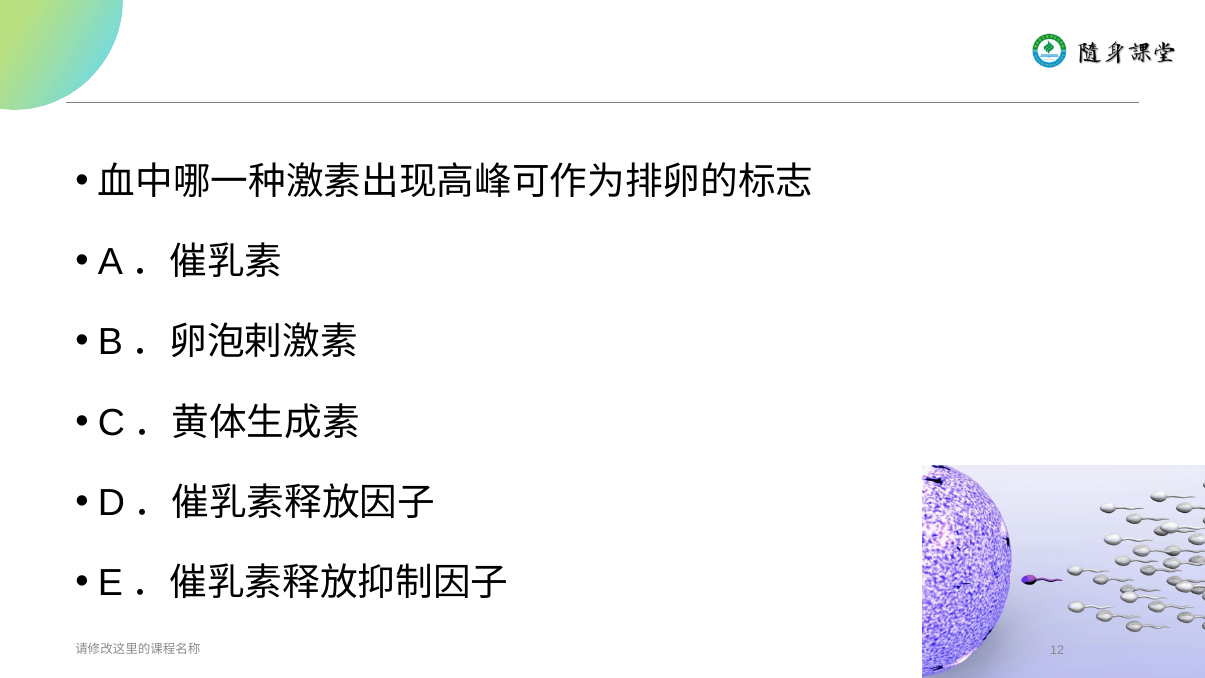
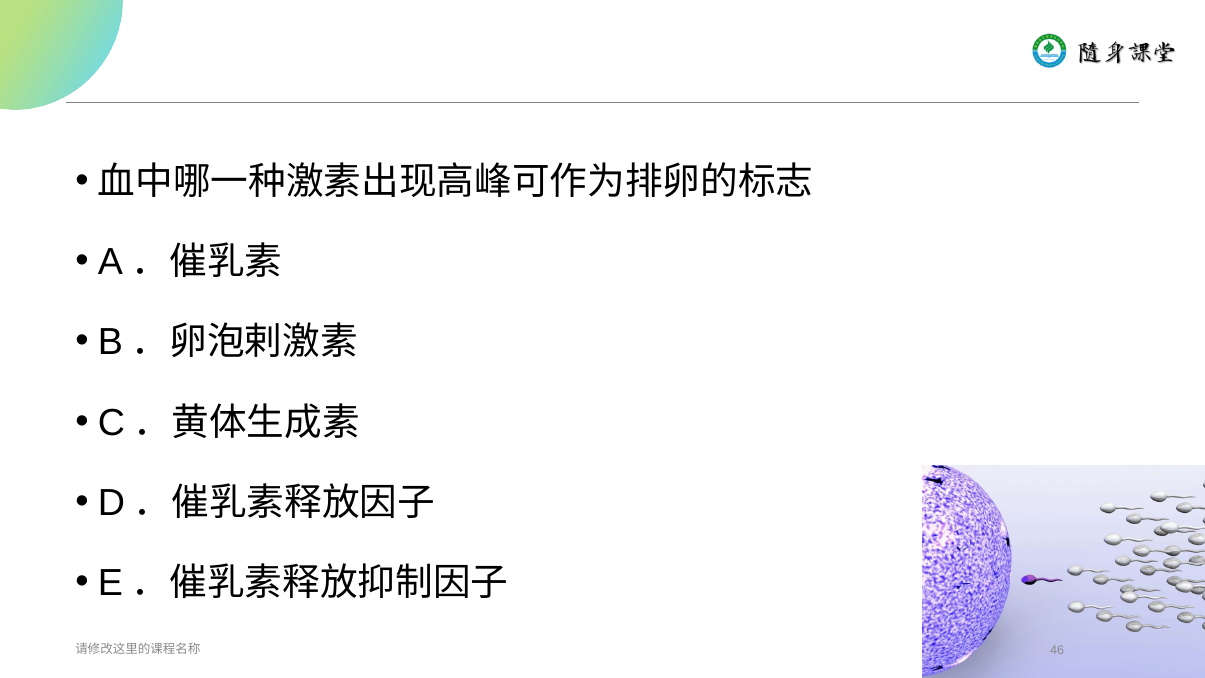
12: 12 -> 46 (1057, 651)
